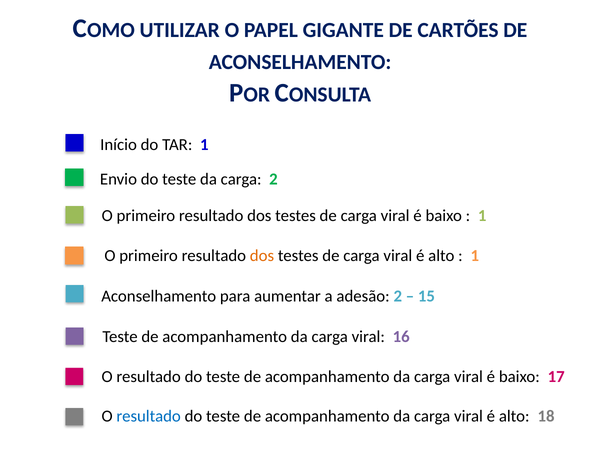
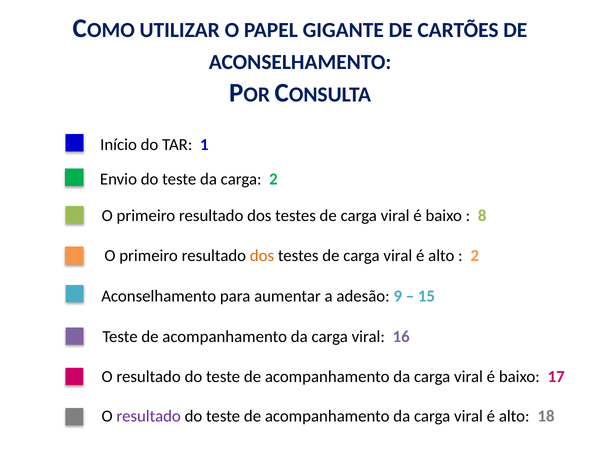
1: 1 -> 8 (482, 216)
1: 1 -> 2 (475, 256)
adesão 2: 2 -> 9 (398, 296)
resultado colour: blue -> purple (149, 416)
